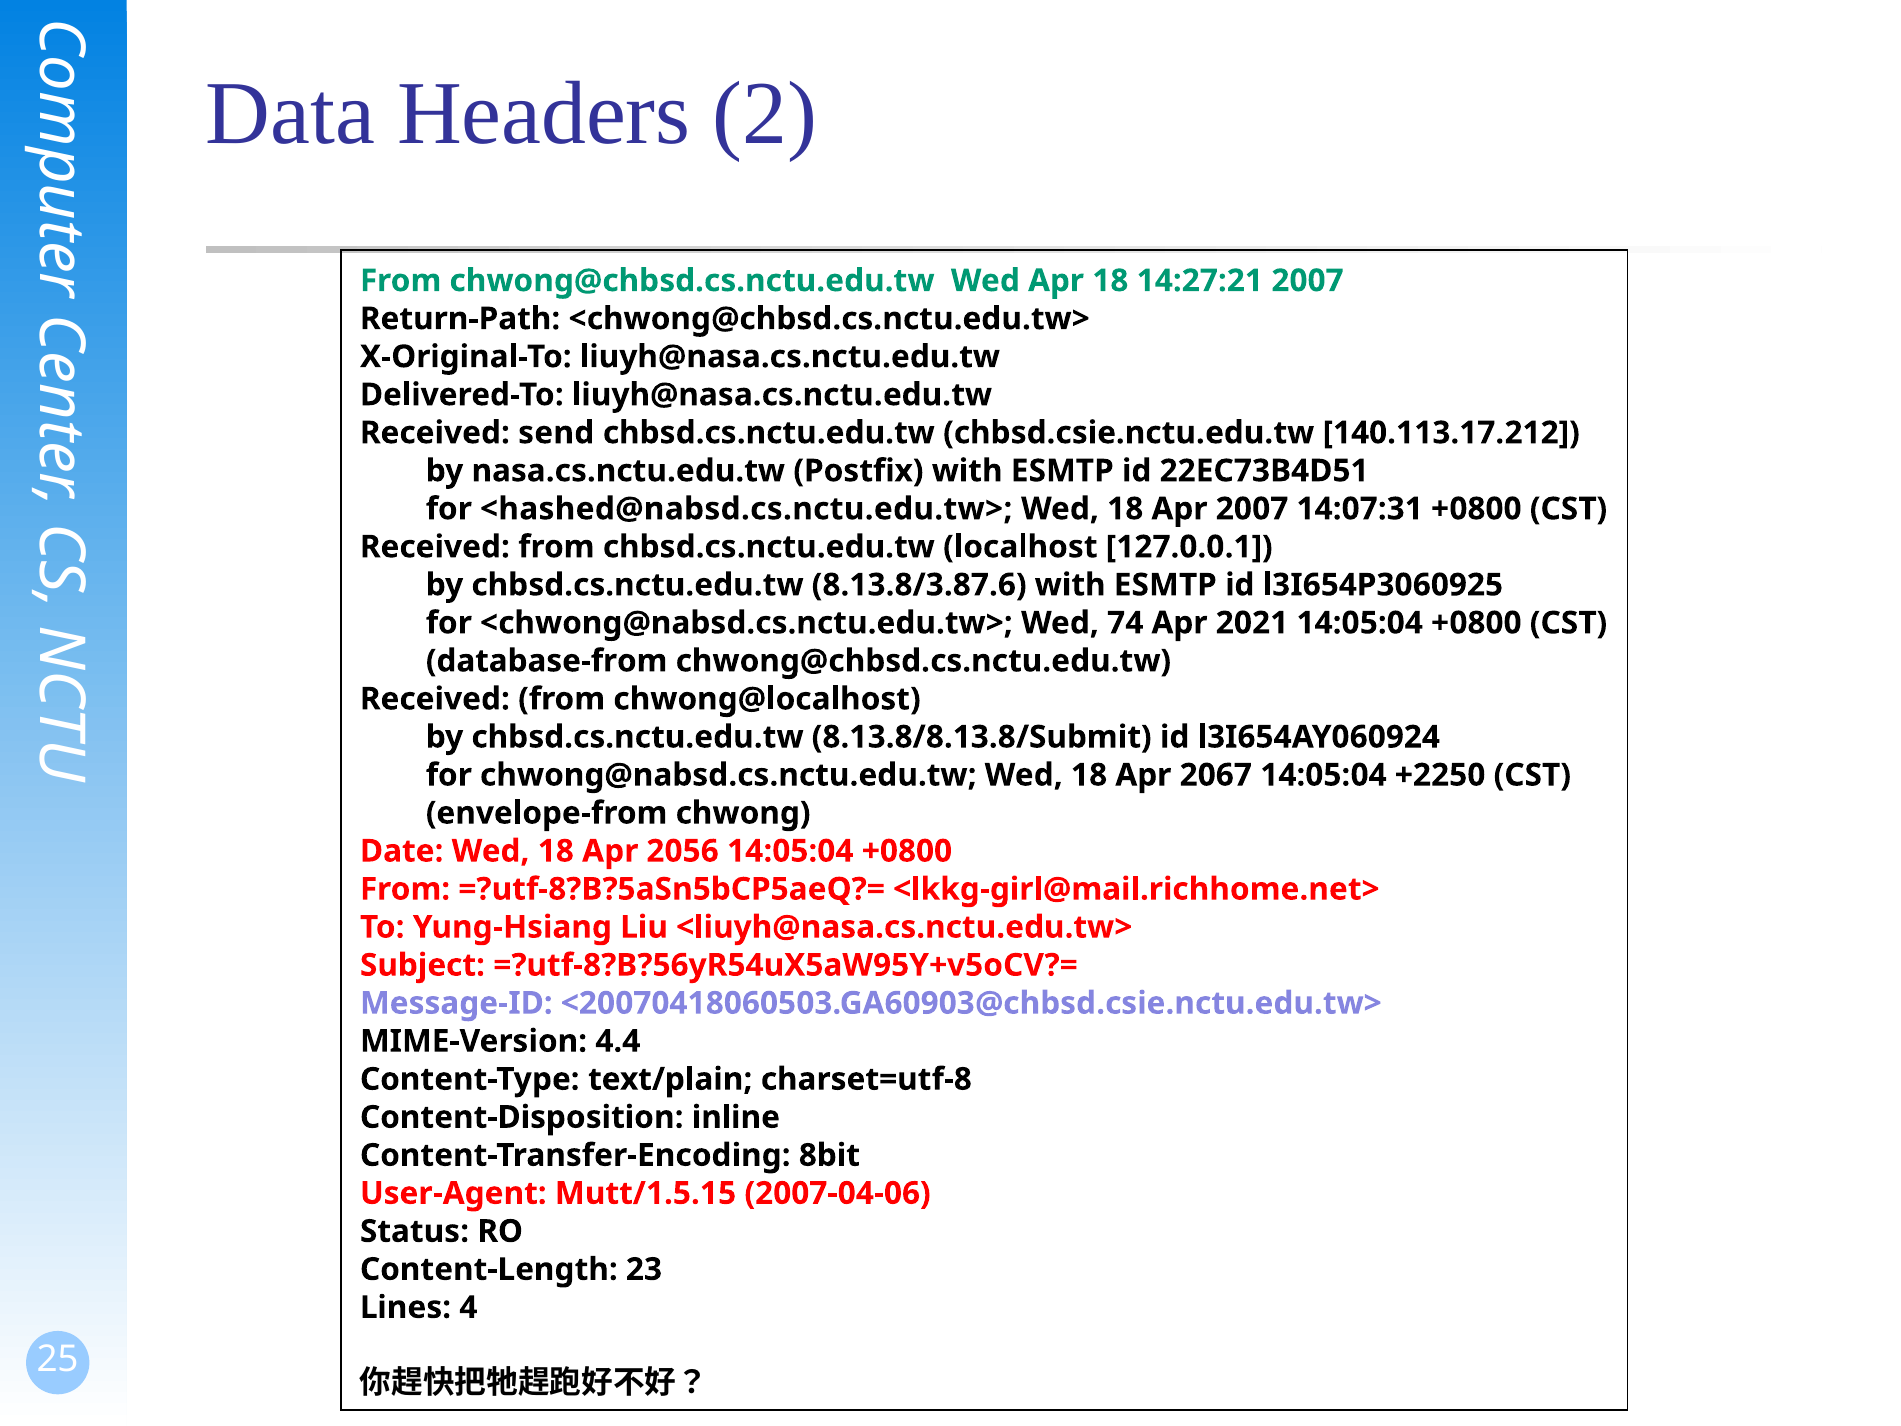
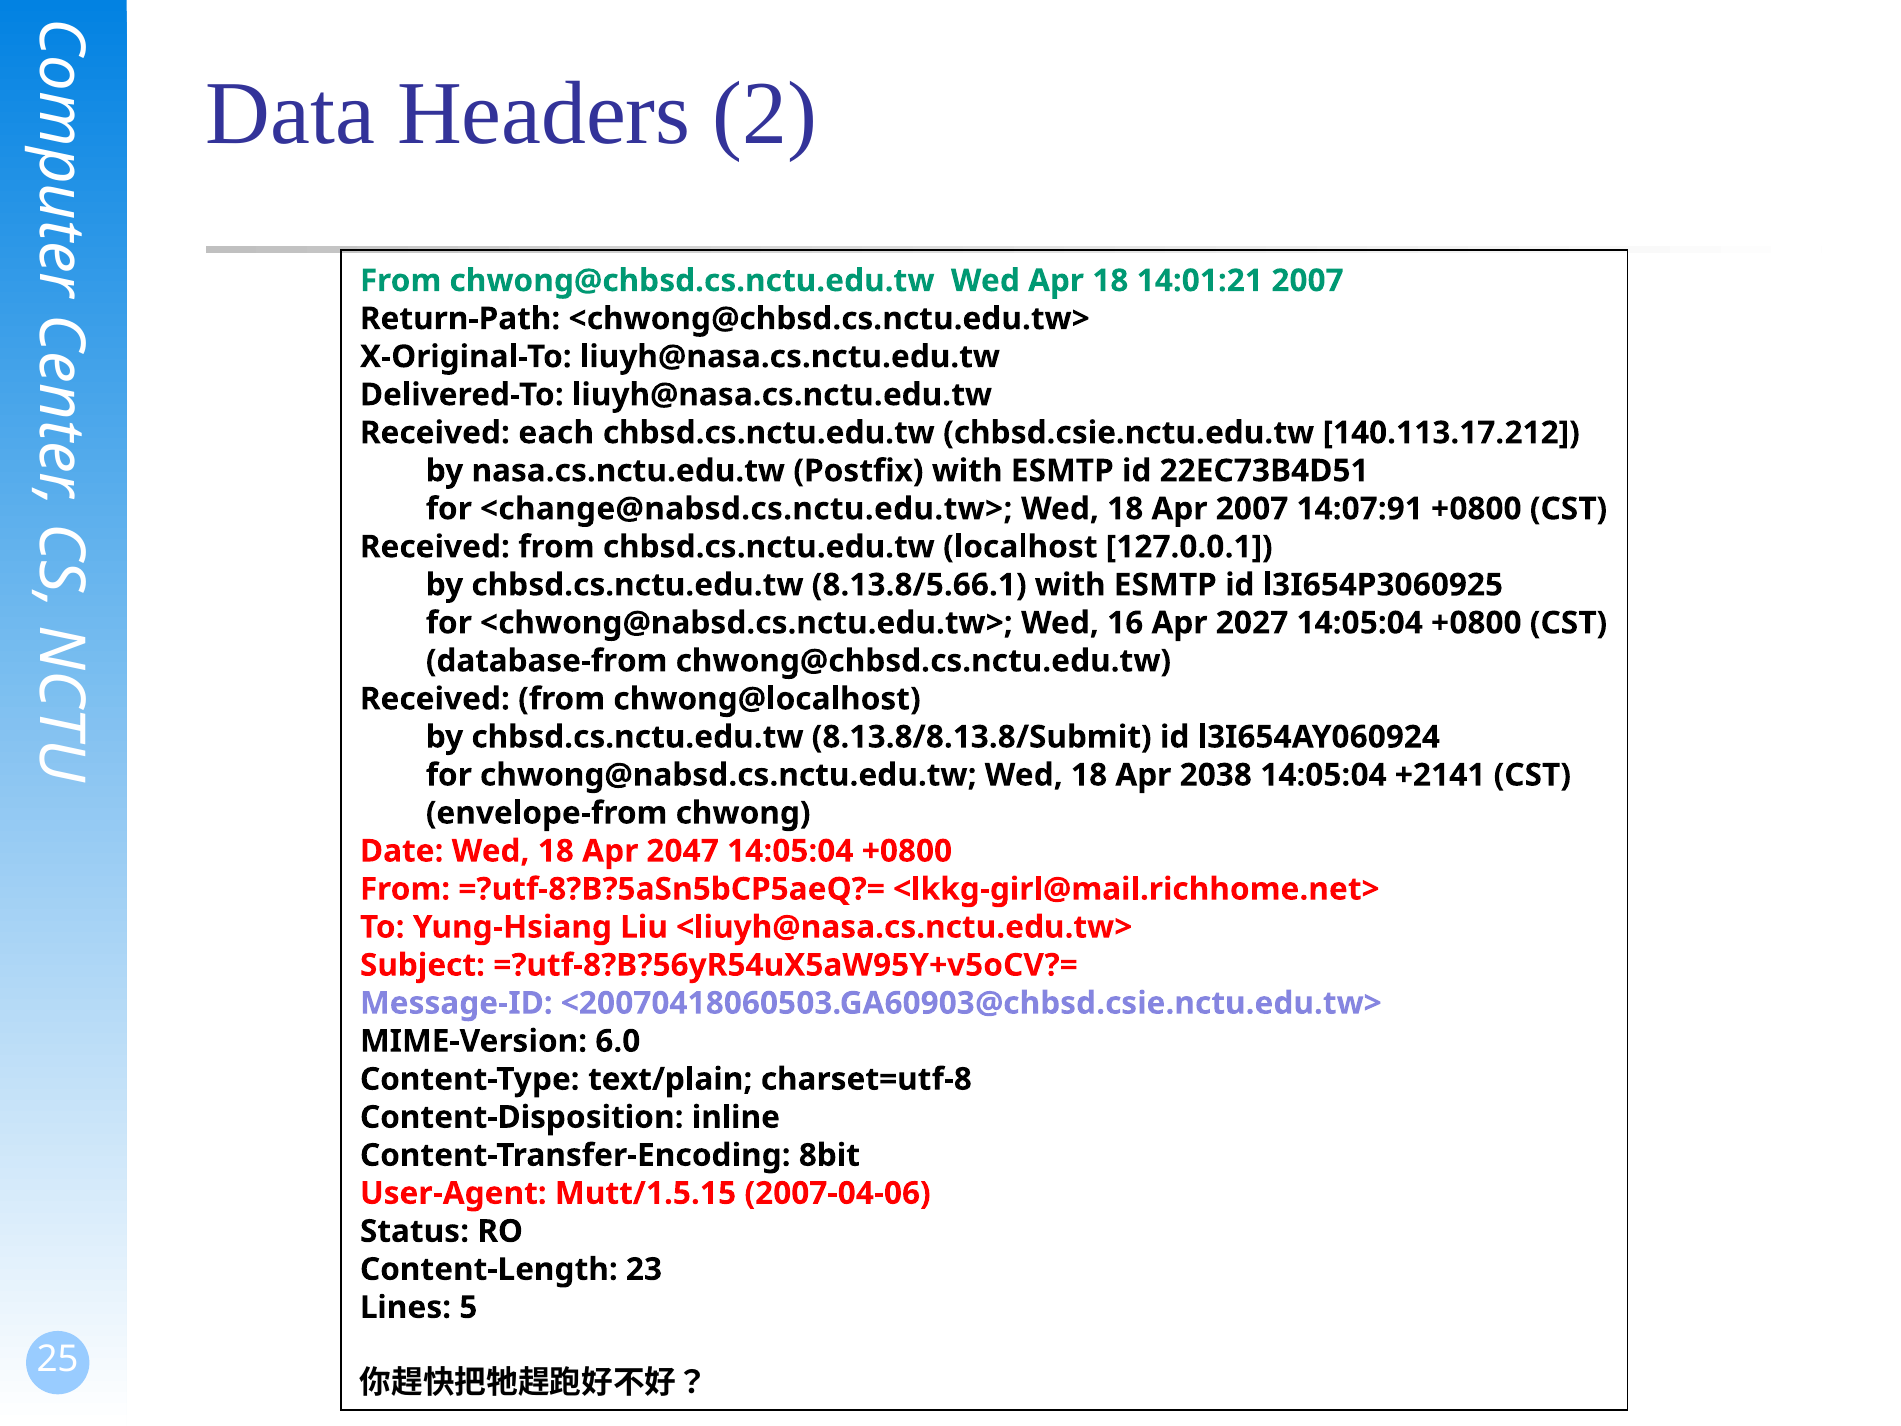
14:27:21: 14:27:21 -> 14:01:21 (1200, 281)
send: send -> each (556, 433)
<hashed@nabsd.cs.nctu.edu.tw>: <hashed@nabsd.cs.nctu.edu.tw> -> <change@nabsd.cs.nctu.edu.tw> (746, 509)
14:07:31: 14:07:31 -> 14:07:91 (1360, 509)
8.13.8/3.87.6: 8.13.8/3.87.6 -> 8.13.8/5.66.1 (919, 585)
74: 74 -> 16 (1125, 623)
2021: 2021 -> 2027 (1252, 623)
2067: 2067 -> 2038 (1216, 775)
+2250: +2250 -> +2141 (1440, 775)
2056: 2056 -> 2047 (683, 851)
4.4: 4.4 -> 6.0 (618, 1041)
4: 4 -> 5 (468, 1307)
